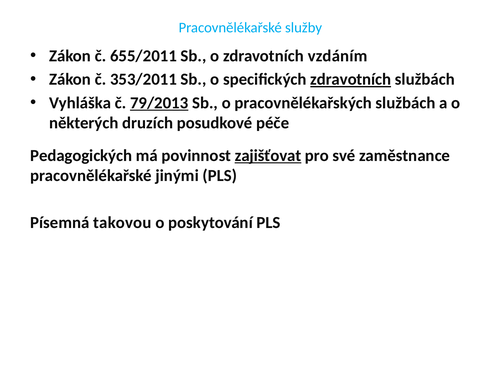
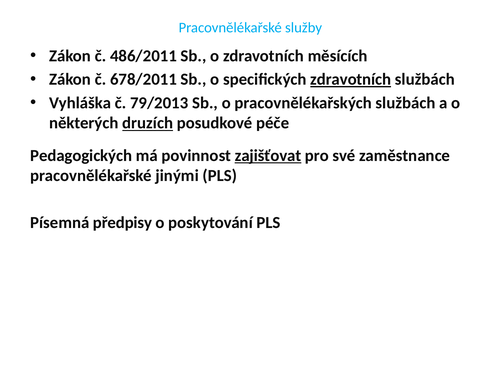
655/2011: 655/2011 -> 486/2011 (143, 56)
vzdáním: vzdáním -> měsících (338, 56)
353/2011: 353/2011 -> 678/2011 (143, 79)
79/2013 underline: present -> none (159, 103)
druzích underline: none -> present (148, 123)
takovou: takovou -> předpisy (122, 223)
